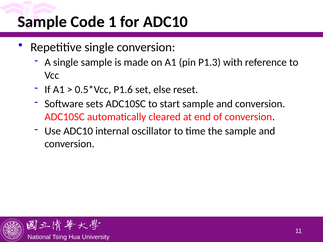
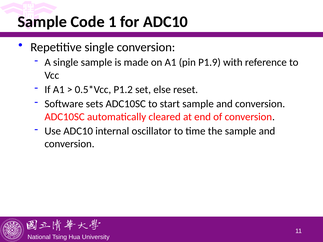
P1.3: P1.3 -> P1.9 (209, 62)
P1.6: P1.6 -> P1.2 (123, 90)
